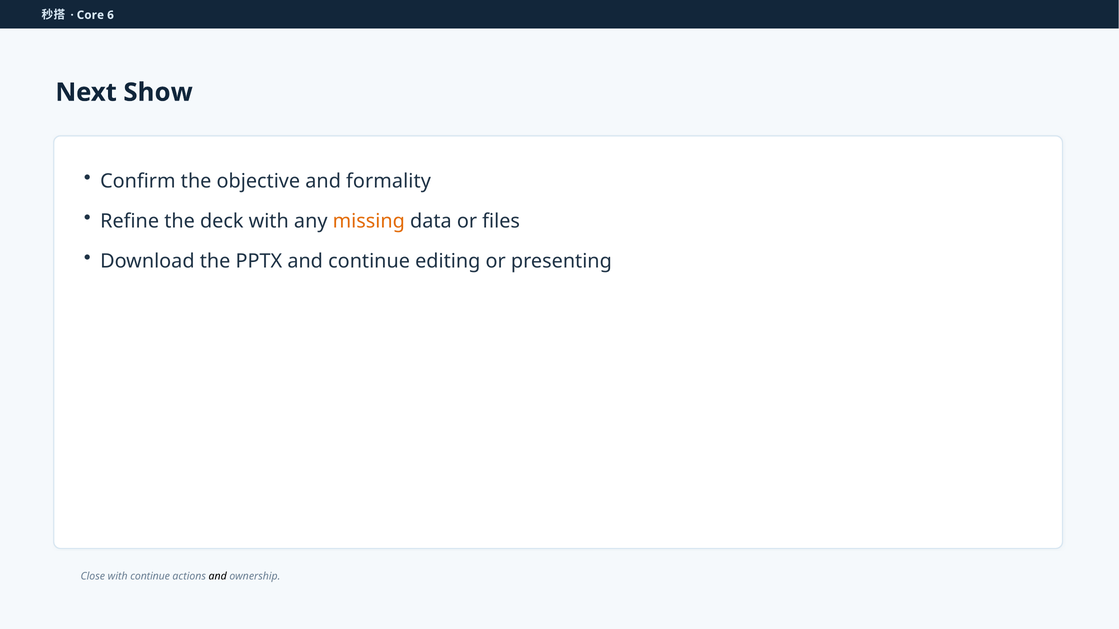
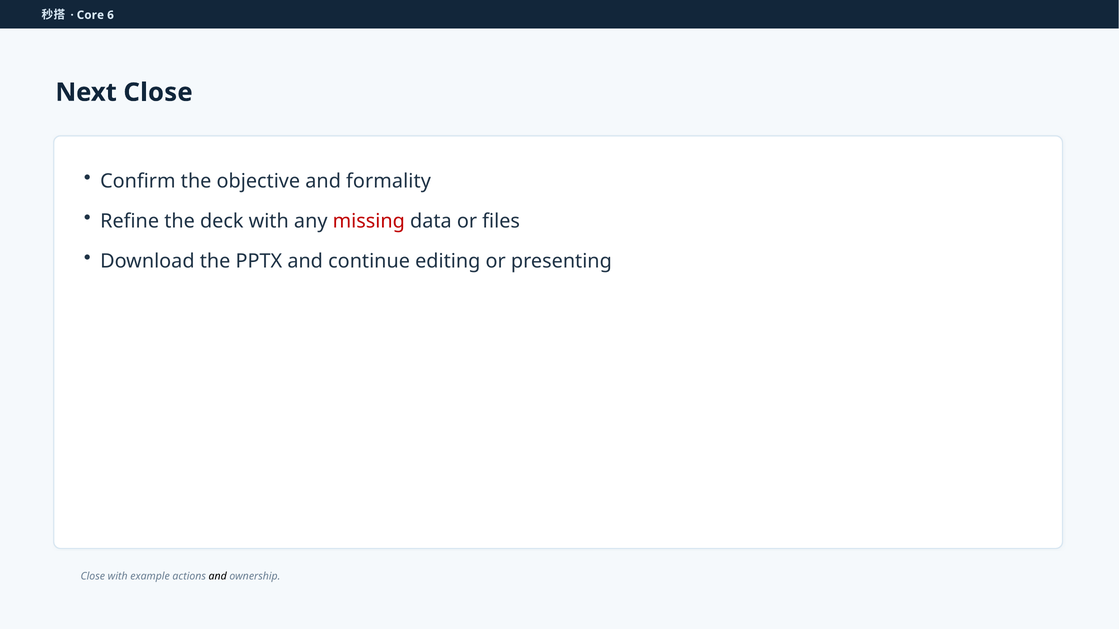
Next Show: Show -> Close (158, 92)
missing colour: orange -> red (369, 221)
with continue: continue -> example (150, 576)
